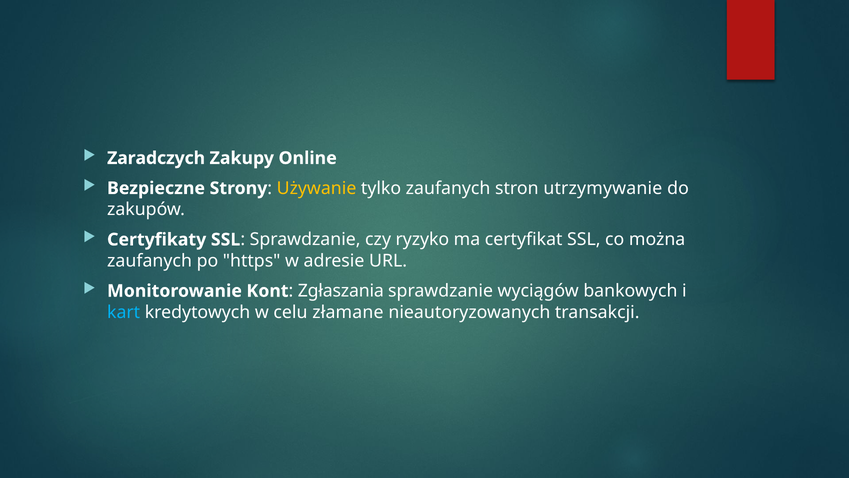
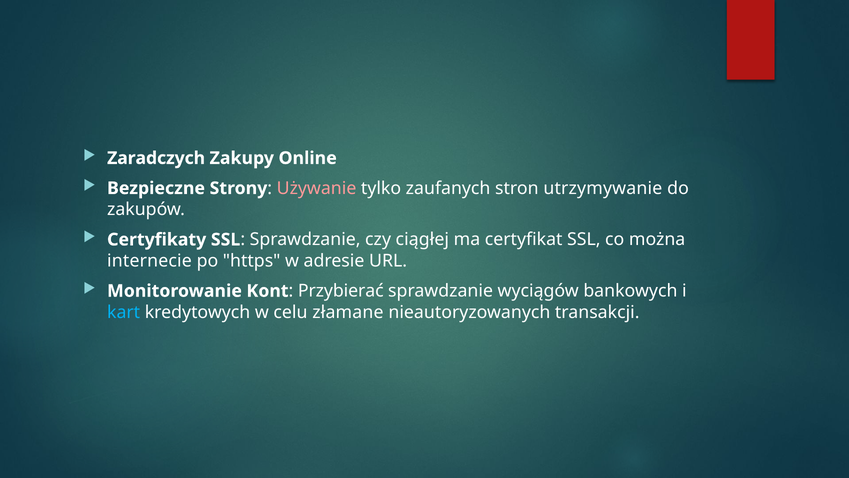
Używanie colour: yellow -> pink (317, 188)
ryzyko: ryzyko -> ciągłej (422, 239)
zaufanych: zaufanych -> internecie (149, 261)
Zgłaszania: Zgłaszania -> Przybierać (341, 291)
